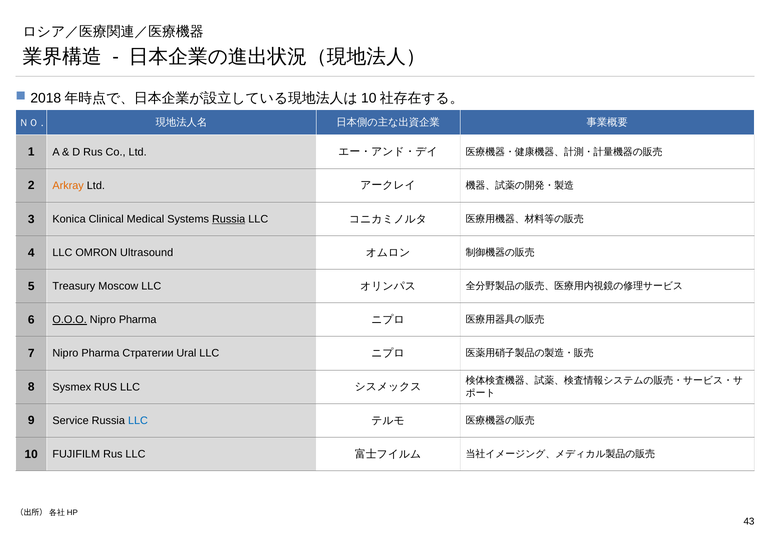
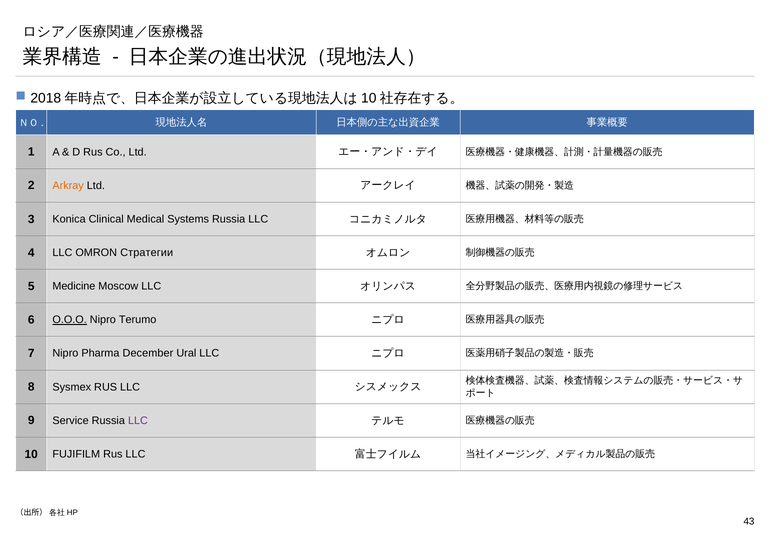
Russia underline: present -> none (229, 219)
Ultrasound: Ultrasound -> Стратегии (147, 253)
Treasury: Treasury -> Medicine (74, 286)
Pharma: Pharma -> Terumo (138, 320)
Стратегии: Стратегии -> December (148, 353)
LLC colour: blue -> purple (138, 421)
